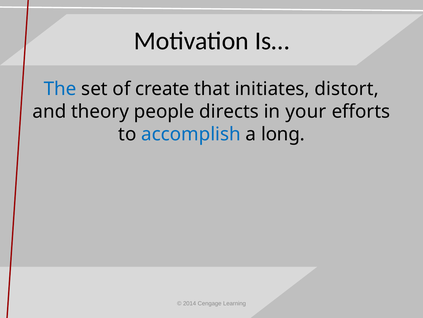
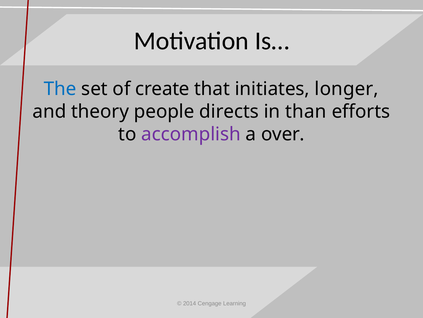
distort: distort -> longer (347, 89)
your: your -> than (306, 111)
accomplish colour: blue -> purple (191, 134)
long: long -> over (283, 134)
